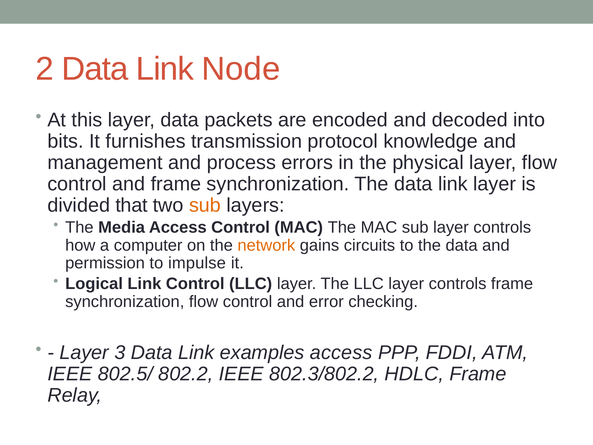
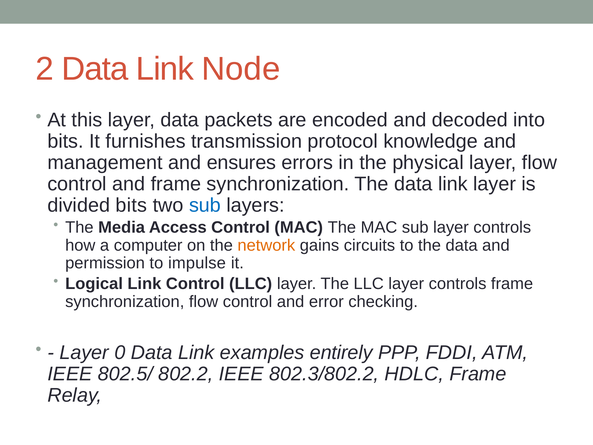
process: process -> ensures (241, 163)
divided that: that -> bits (131, 205)
sub colour: orange -> blue (205, 205)
3: 3 -> 0 (120, 352)
examples access: access -> entirely (341, 352)
